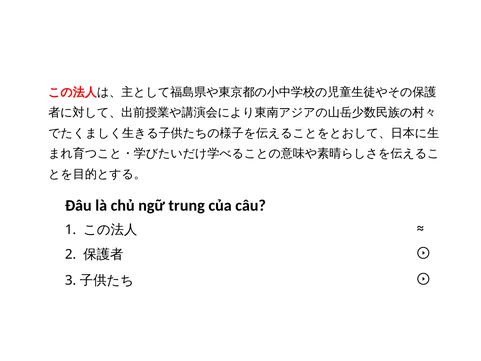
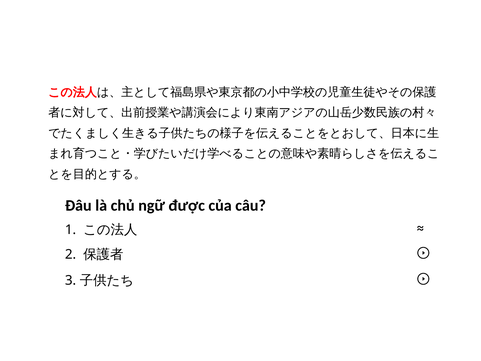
trung: trung -> được (187, 205)
